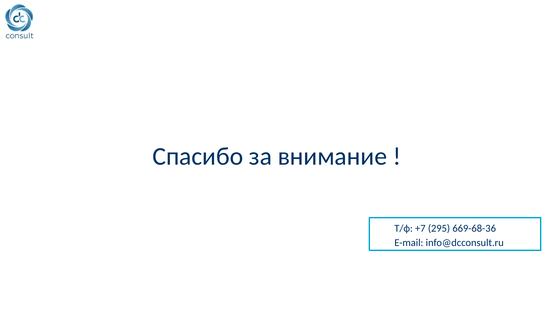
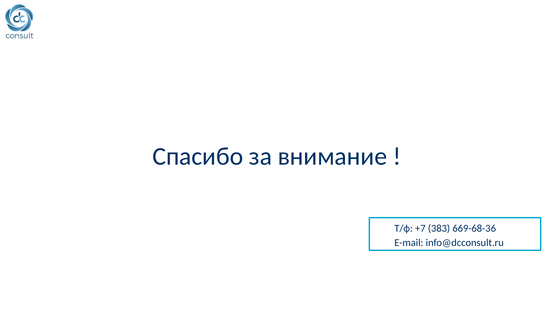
295: 295 -> 383 (439, 229)
